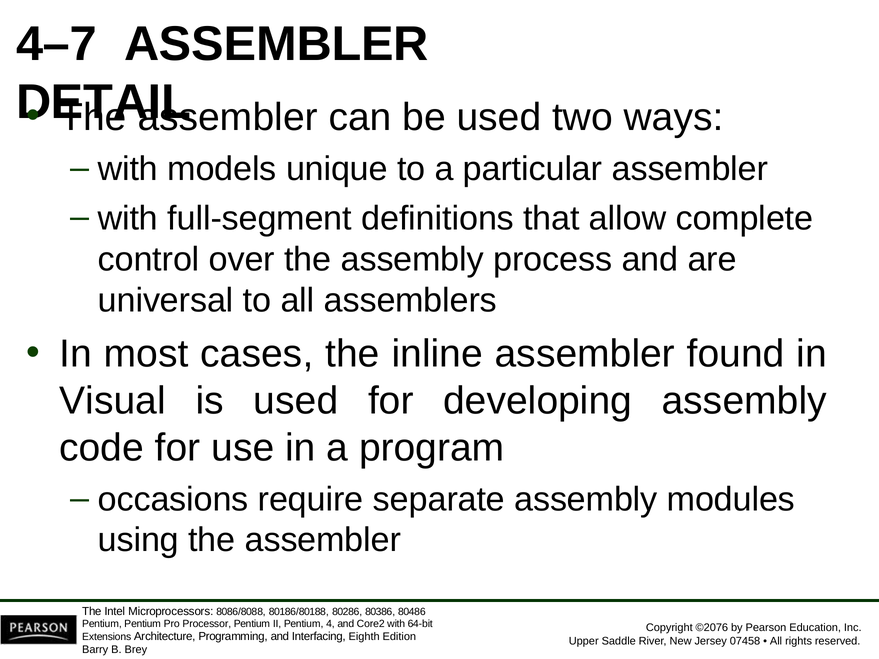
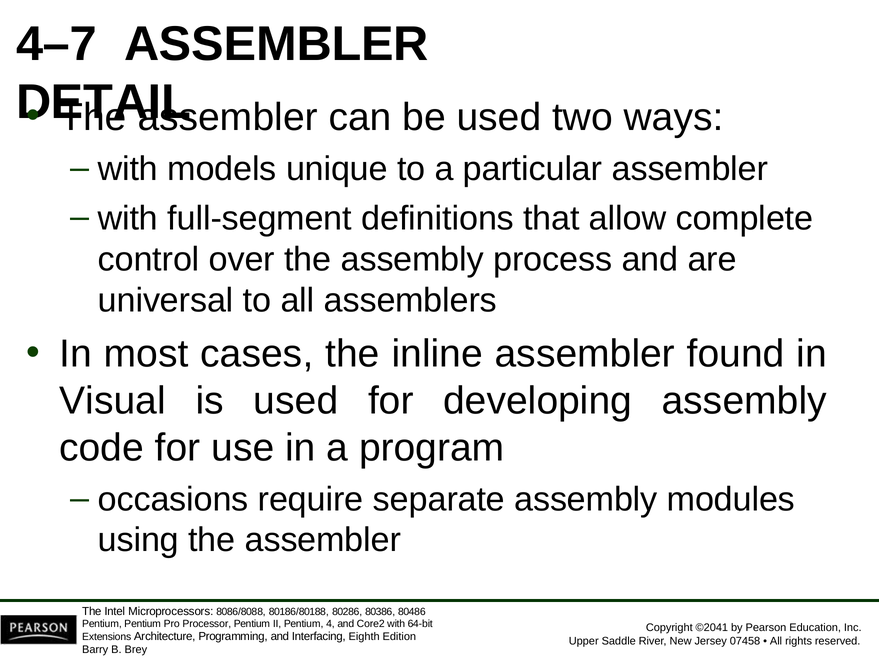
©2076: ©2076 -> ©2041 (712, 628)
